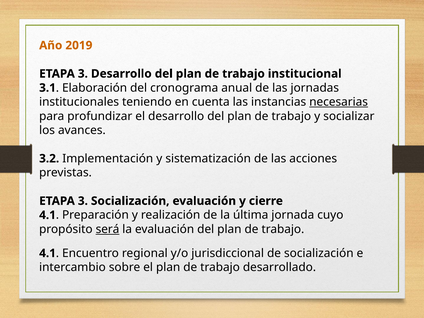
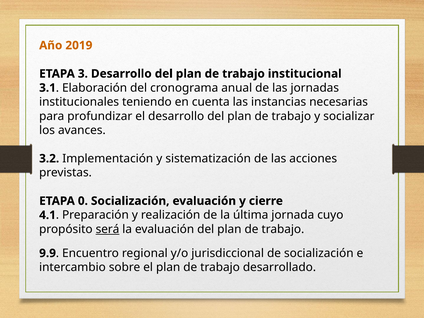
necesarias underline: present -> none (339, 102)
3: 3 -> 0 (83, 201)
4.1: 4.1 -> 9.9 (48, 253)
